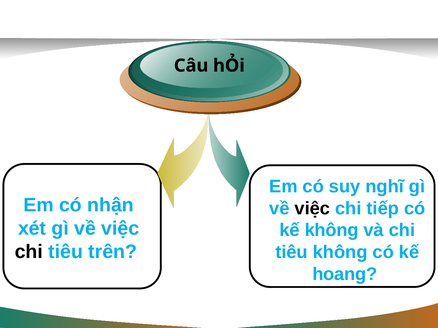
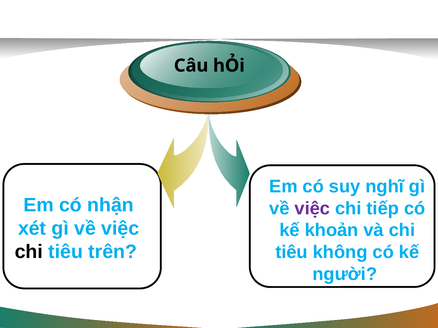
việc colour: black -> purple (312, 209)
kế không: không -> khoản (332, 231)
hoang: hoang -> người (345, 274)
